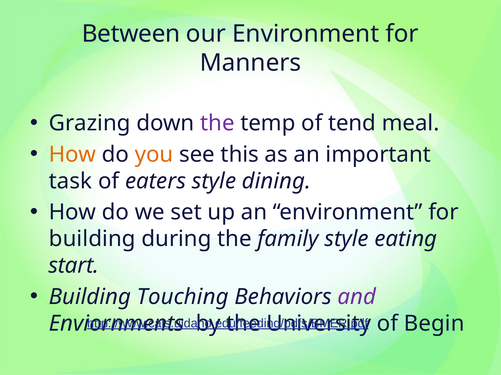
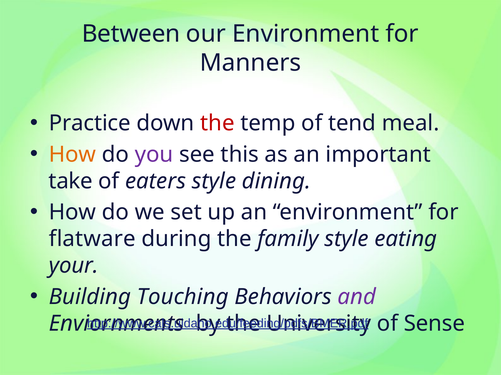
Grazing: Grazing -> Practice (90, 123)
the colour: purple -> red (217, 123)
you colour: orange -> purple (154, 155)
task: task -> take (71, 181)
building: building -> flatware (92, 239)
start: start -> your (74, 266)
Begin: Begin -> Sense (434, 324)
